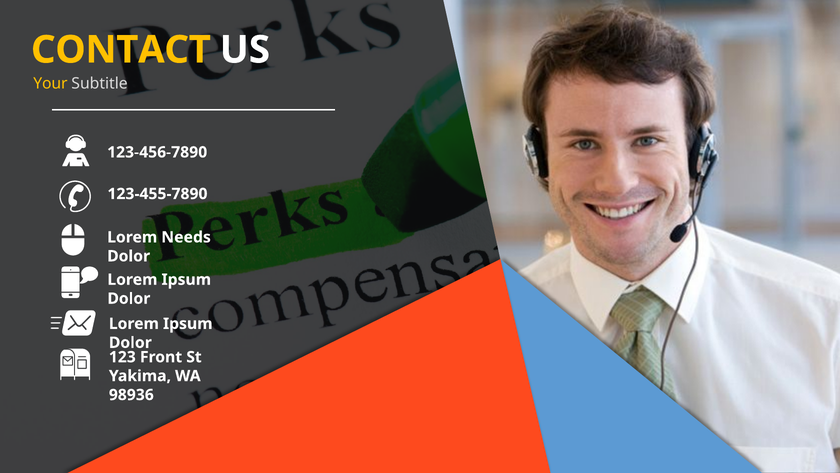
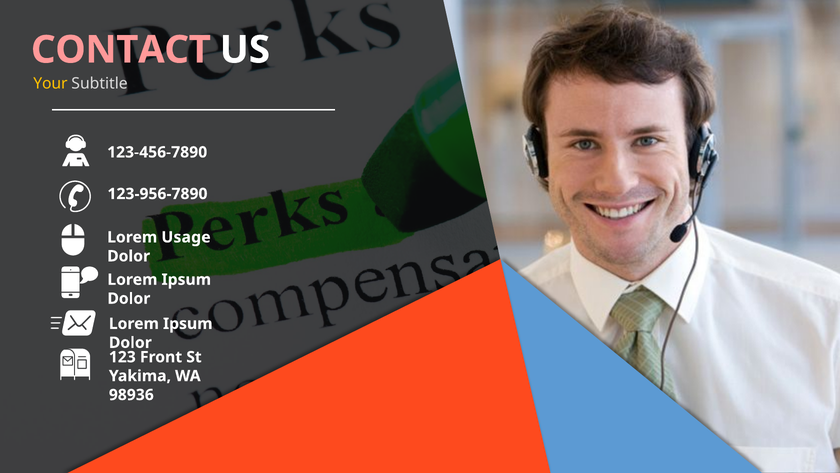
CONTACT colour: yellow -> pink (121, 50)
123-455-7890: 123-455-7890 -> 123-956-7890 (157, 194)
Needs: Needs -> Usage (186, 237)
